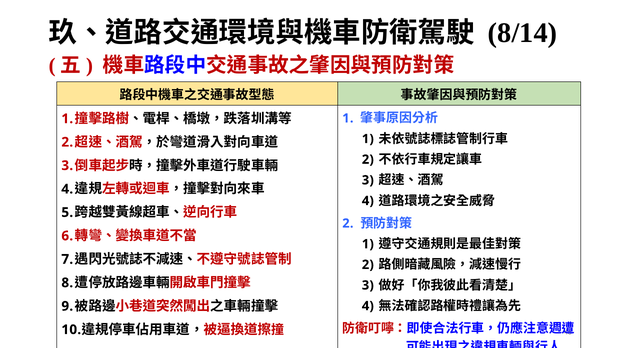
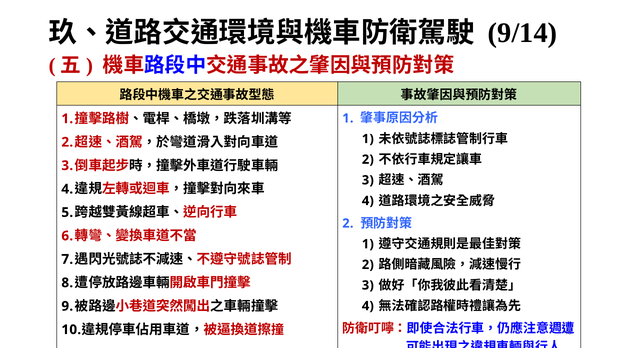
8/14: 8/14 -> 9/14 (523, 33)
